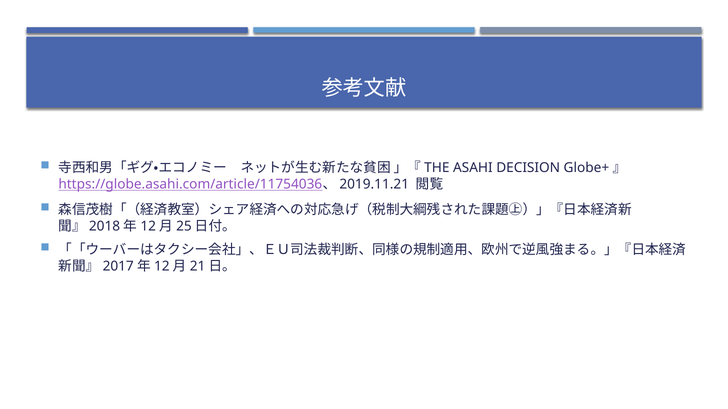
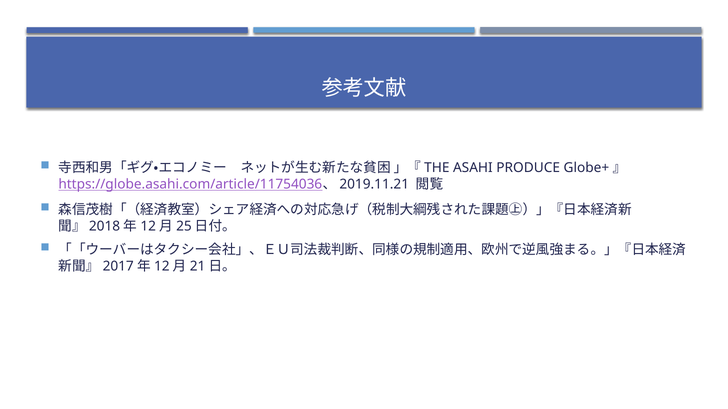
DECISION: DECISION -> PRODUCE (528, 168)
